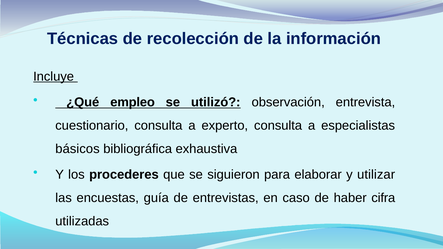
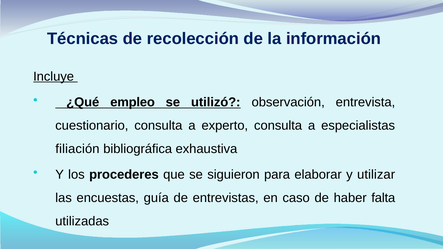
básicos: básicos -> filiación (77, 149)
cifra: cifra -> falta (383, 198)
